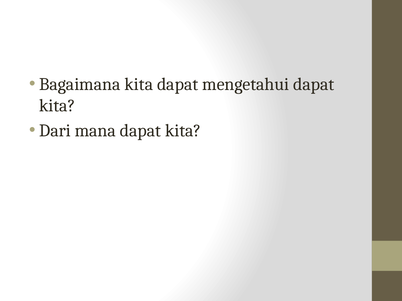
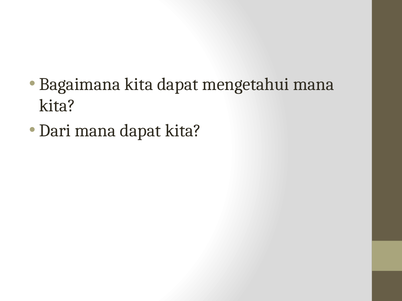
mengetahui dapat: dapat -> mana (314, 84)
